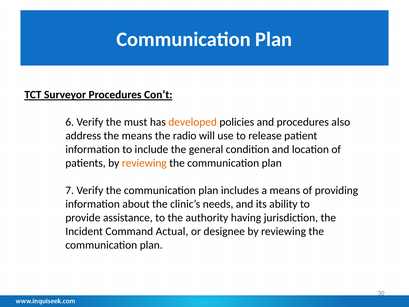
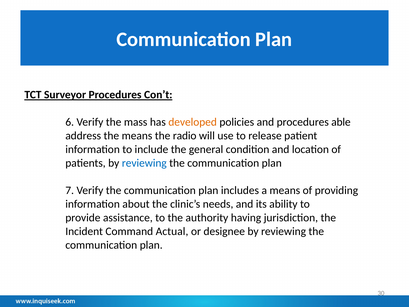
must: must -> mass (136, 122)
also: also -> able (341, 122)
reviewing colour: orange -> blue (144, 163)
